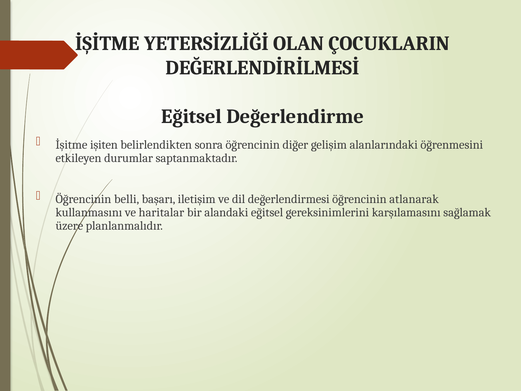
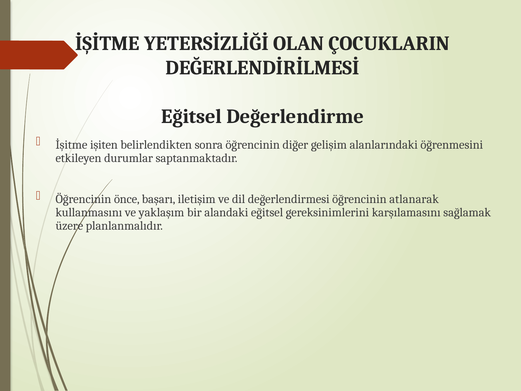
belli: belli -> önce (127, 199)
haritalar: haritalar -> yaklaşım (161, 212)
